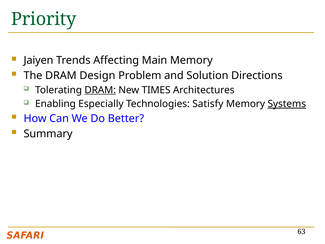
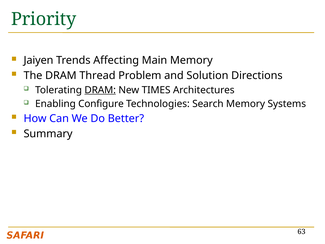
Design: Design -> Thread (97, 76)
Especially: Especially -> Configure (101, 104)
Satisfy: Satisfy -> Search (208, 104)
Systems underline: present -> none (287, 104)
